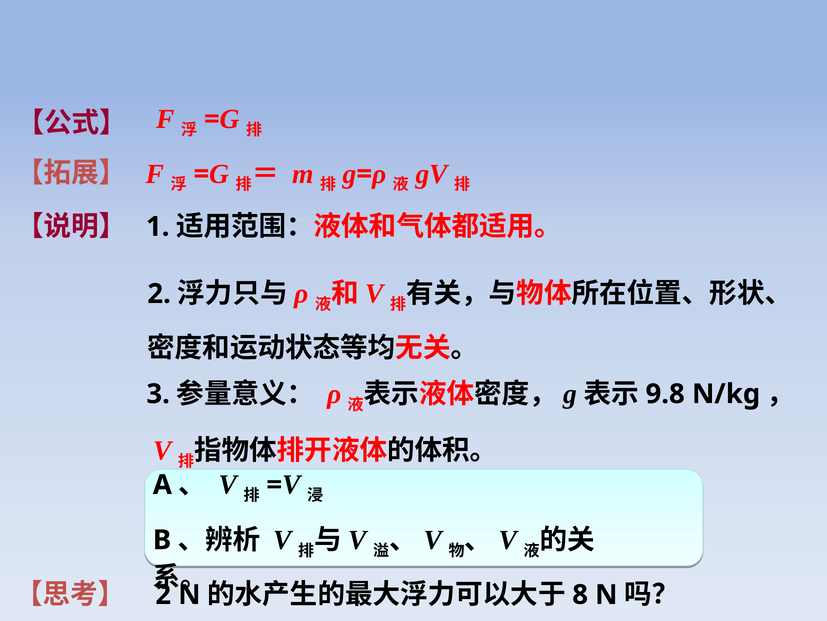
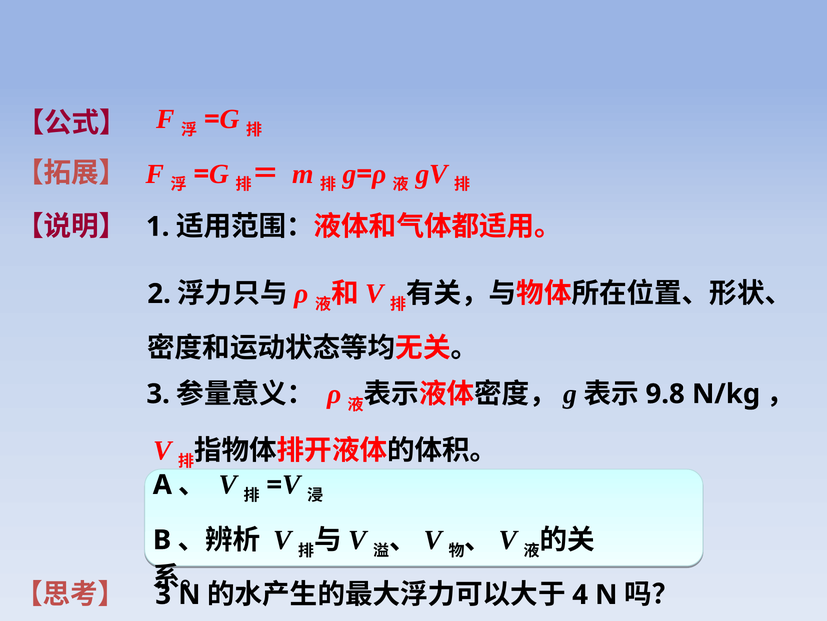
2: 2 -> 3 (163, 594)
8: 8 -> 4 (580, 594)
